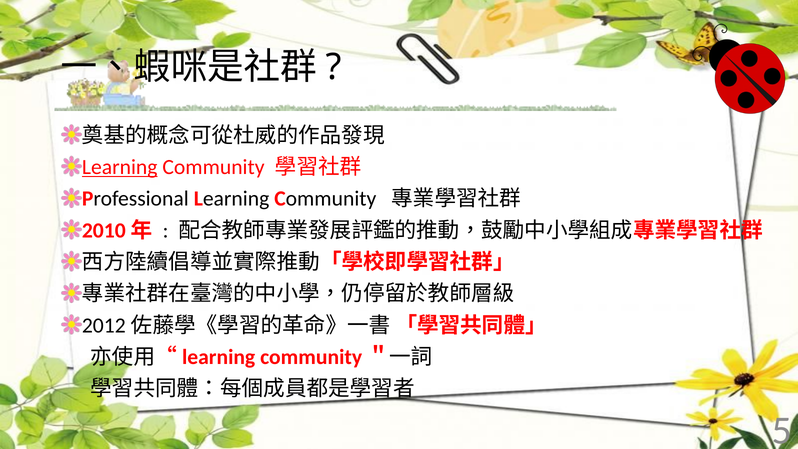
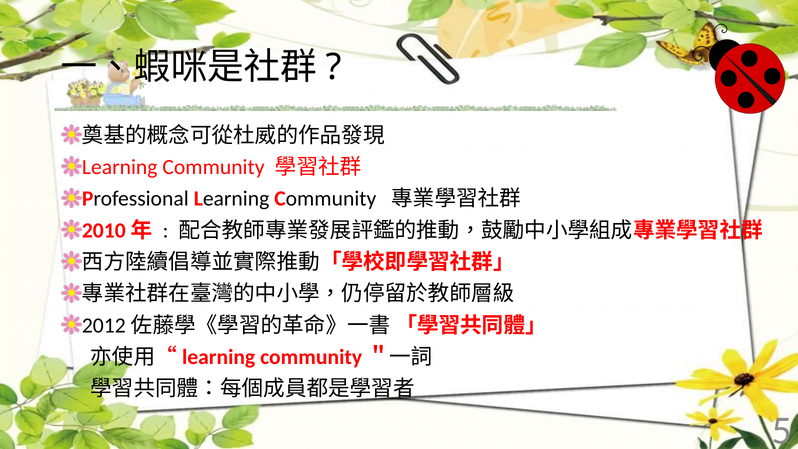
Learning underline: present -> none (120, 167)
